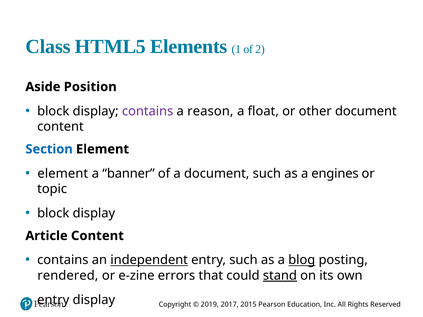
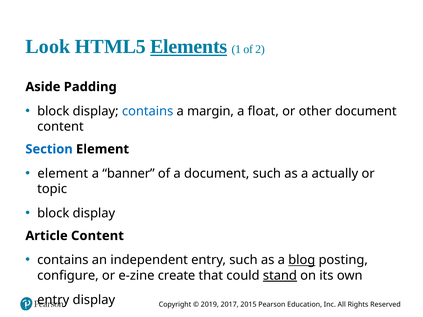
Class: Class -> Look (48, 47)
Elements underline: none -> present (189, 47)
Position: Position -> Padding (90, 87)
contains colour: purple -> blue (148, 111)
reason: reason -> margin (210, 111)
engines: engines -> actually (335, 174)
independent underline: present -> none (149, 260)
rendered: rendered -> configure (68, 276)
errors: errors -> create (177, 276)
